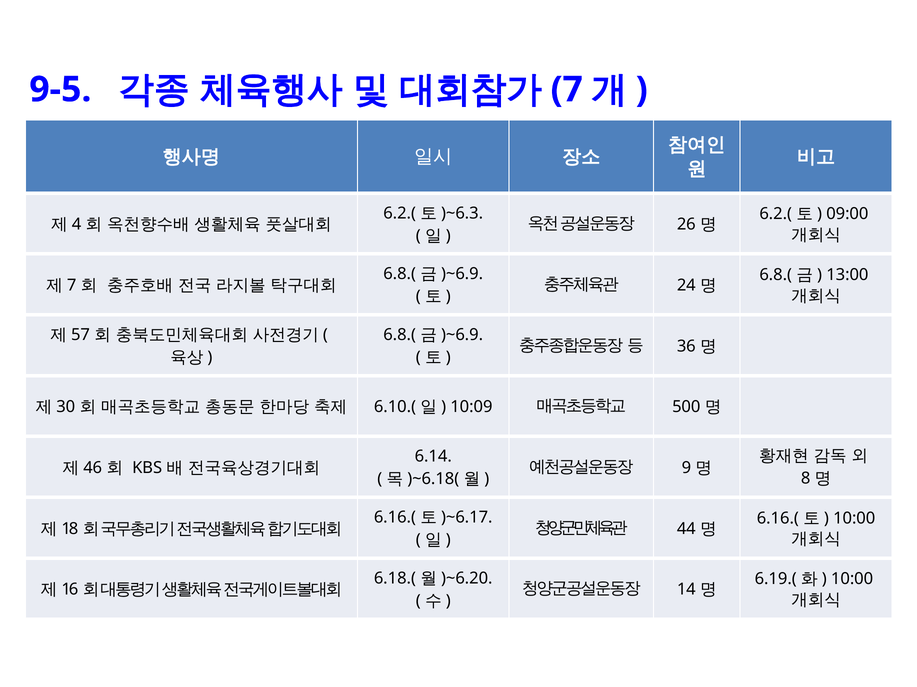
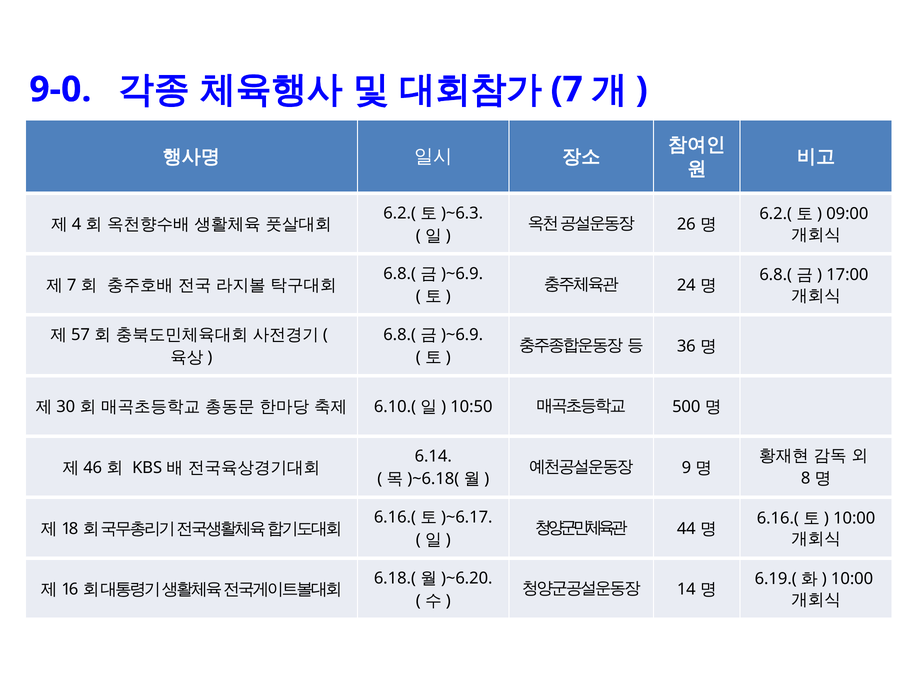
9-5: 9-5 -> 9-0 (60, 90)
13:00: 13:00 -> 17:00 (847, 275)
10:09: 10:09 -> 10:50 (471, 407)
